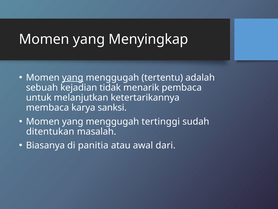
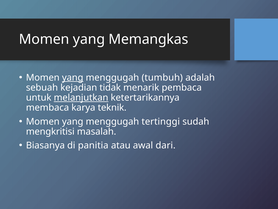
Menyingkap: Menyingkap -> Memangkas (148, 39)
tertentu: tertentu -> tumbuh (162, 77)
melanjutkan underline: none -> present (81, 97)
sanksi: sanksi -> teknik (112, 107)
ditentukan: ditentukan -> mengkritisi (50, 131)
